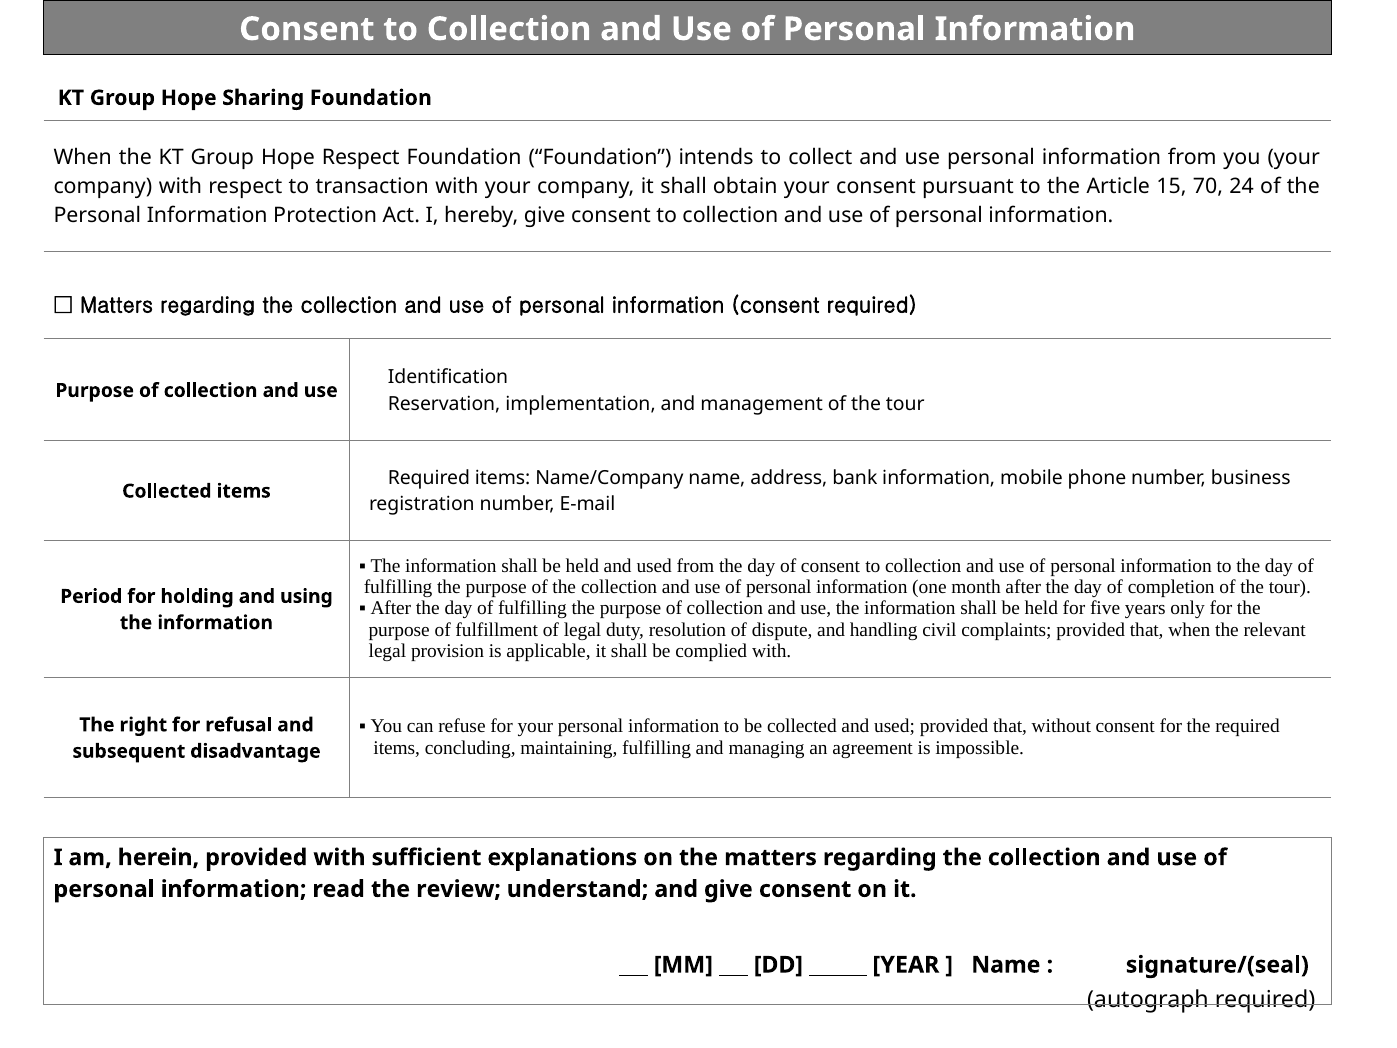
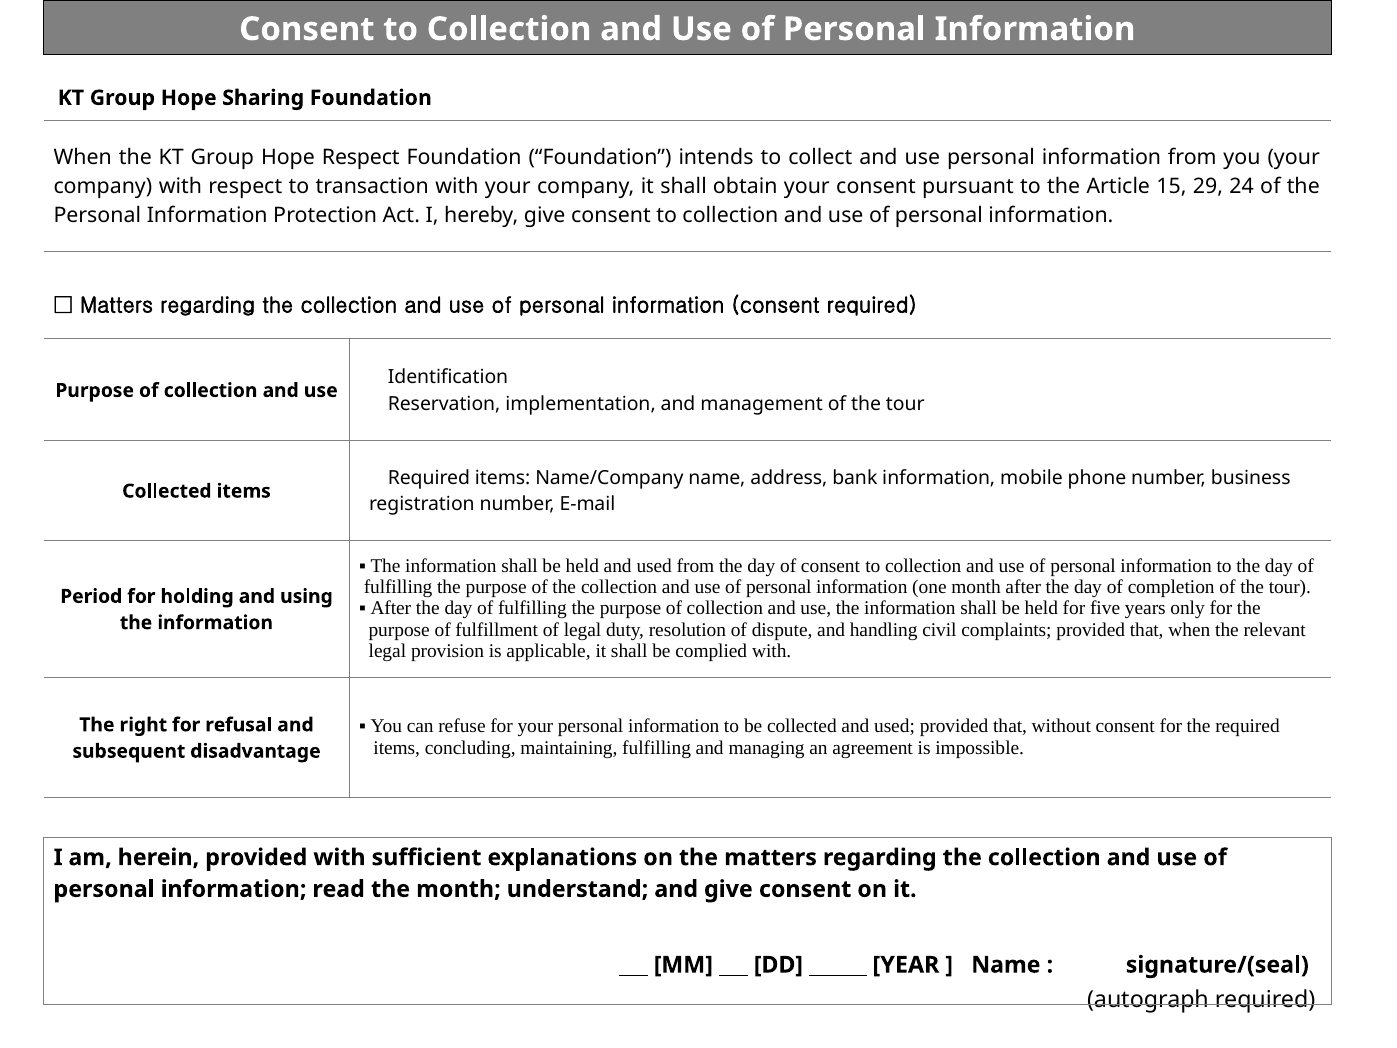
70: 70 -> 29 (1208, 187)
the review: review -> month (458, 889)
